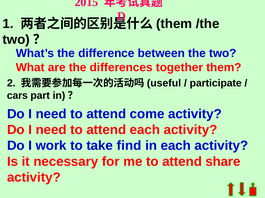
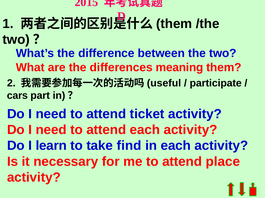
together: together -> meaning (179, 68)
come: come -> ticket (147, 114)
work: work -> learn (51, 146)
share: share -> place (223, 162)
